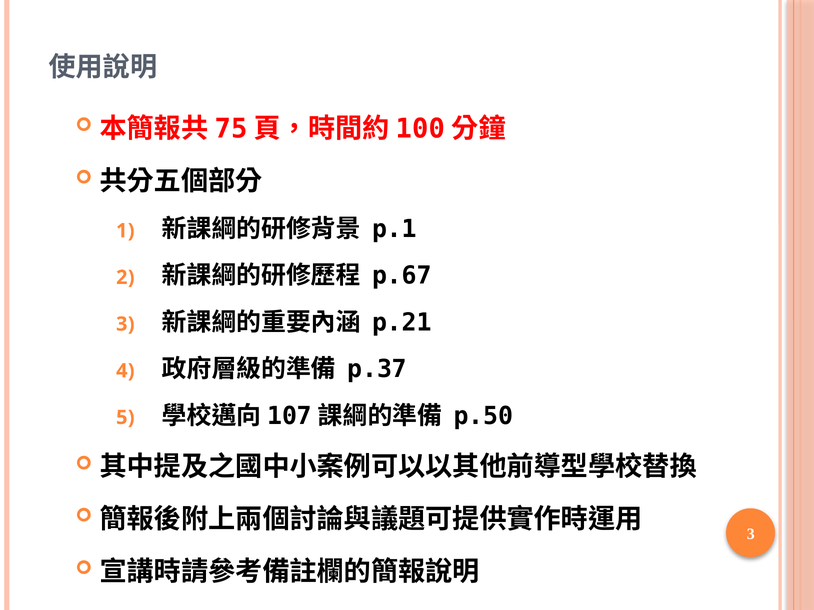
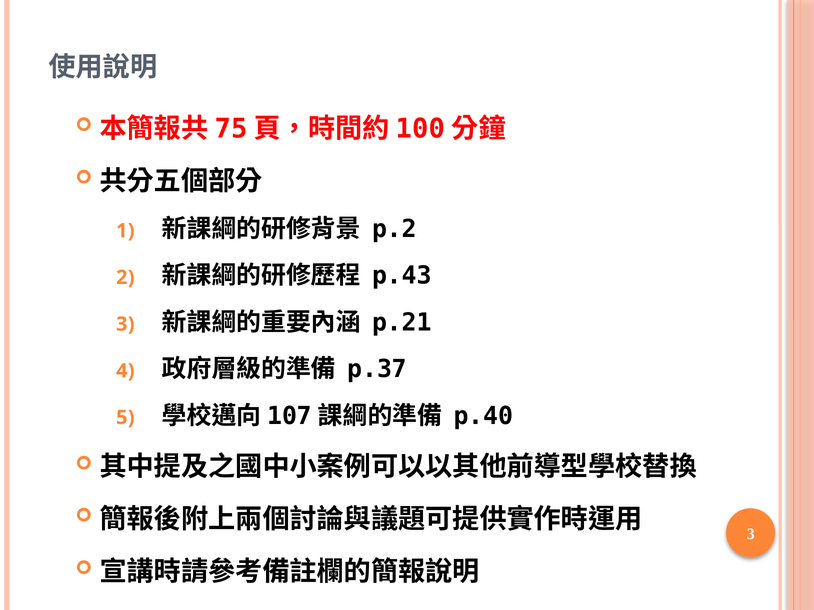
p.1: p.1 -> p.2 (394, 229)
p.67: p.67 -> p.43 (402, 276)
p.50: p.50 -> p.40 (483, 416)
